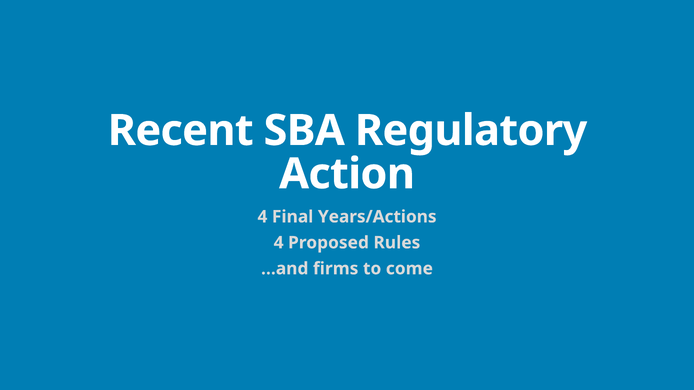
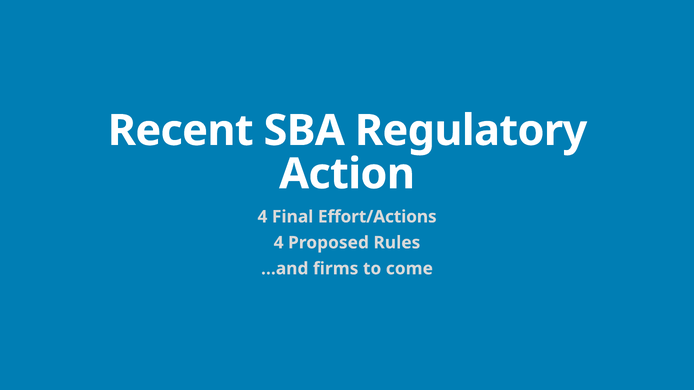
Years/Actions: Years/Actions -> Effort/Actions (377, 217)
